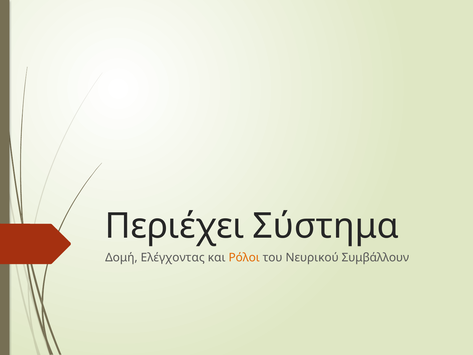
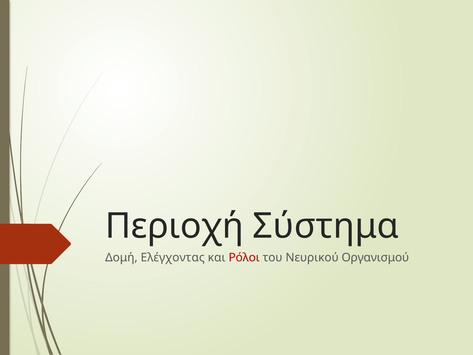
Περιέχει: Περιέχει -> Περιοχή (174, 226)
Ρόλοι colour: orange -> red (244, 257)
Συμβάλλουν: Συμβάλλουν -> Οργανισμού (375, 257)
